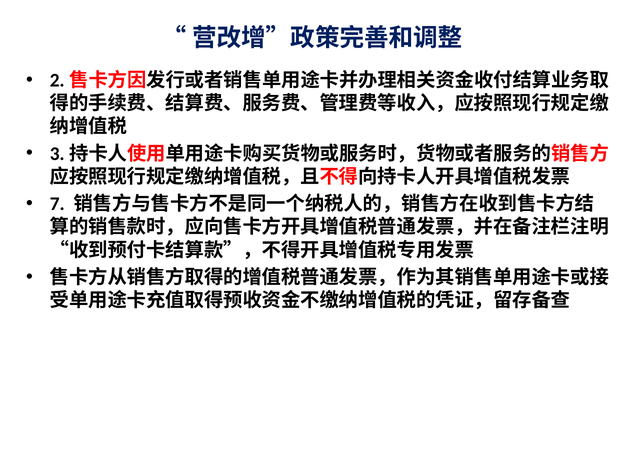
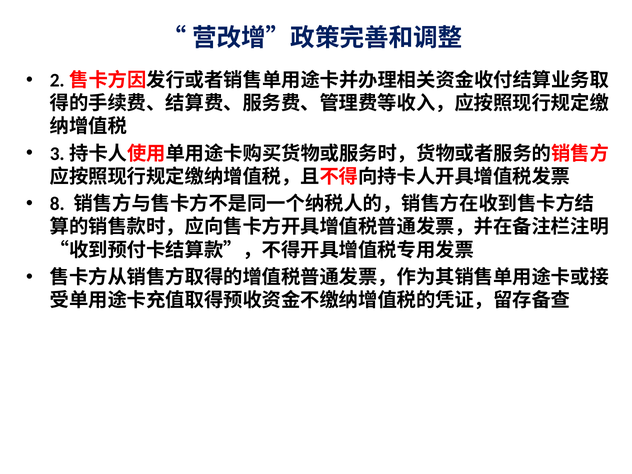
7: 7 -> 8 (57, 204)
